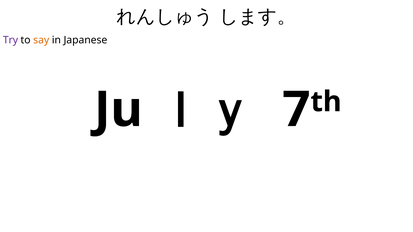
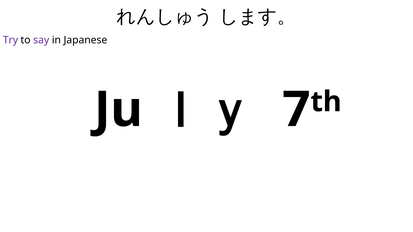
say colour: orange -> purple (41, 40)
